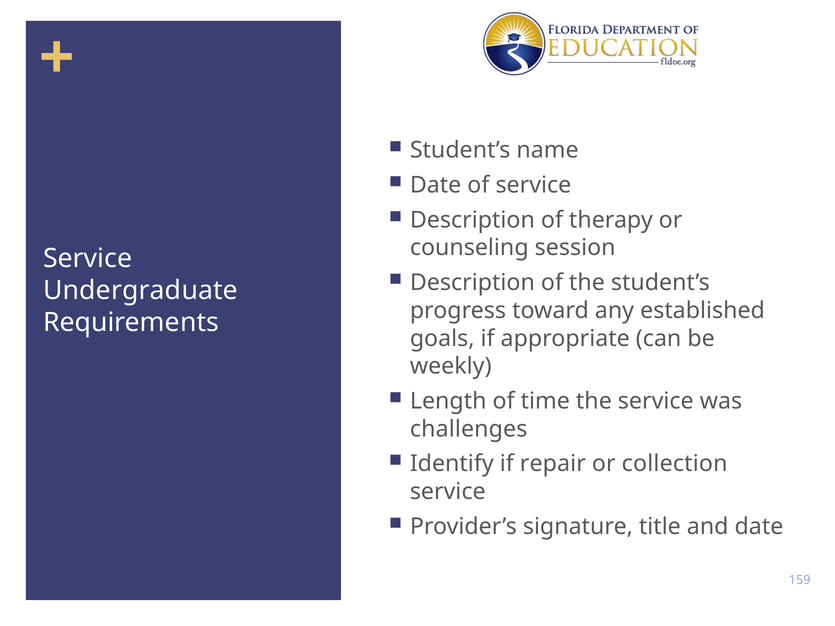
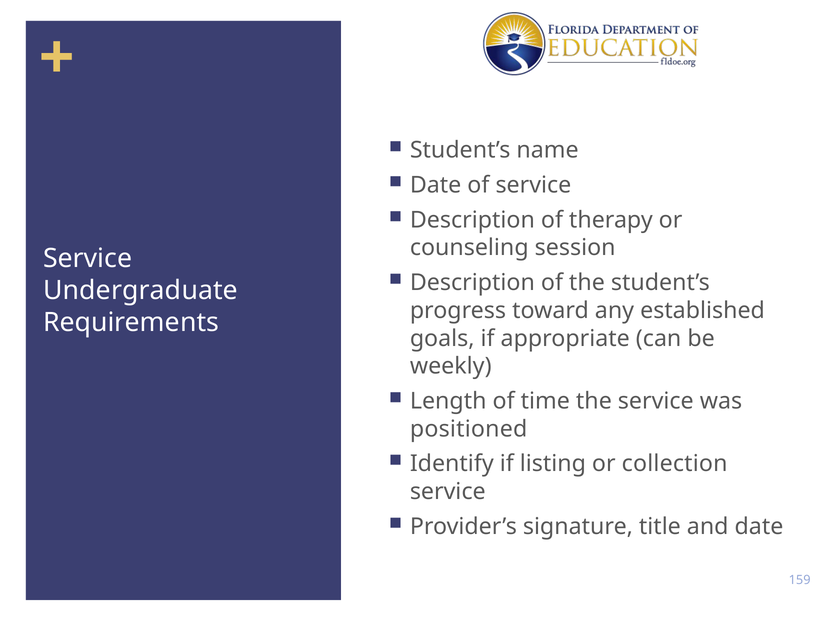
challenges: challenges -> positioned (469, 429)
repair: repair -> listing (553, 464)
